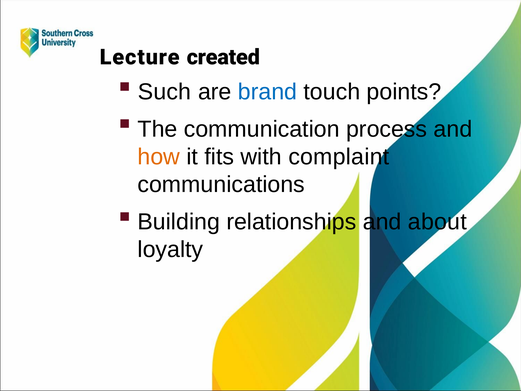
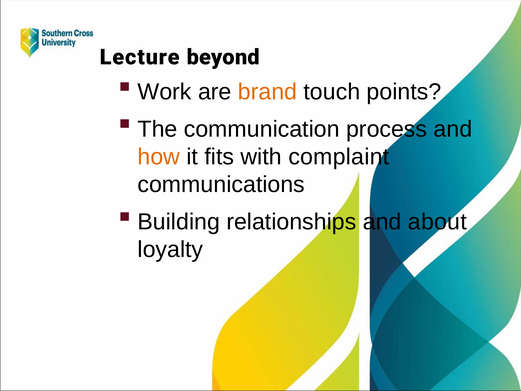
created: created -> beyond (223, 57)
Such: Such -> Work (165, 92)
brand colour: blue -> orange (268, 92)
